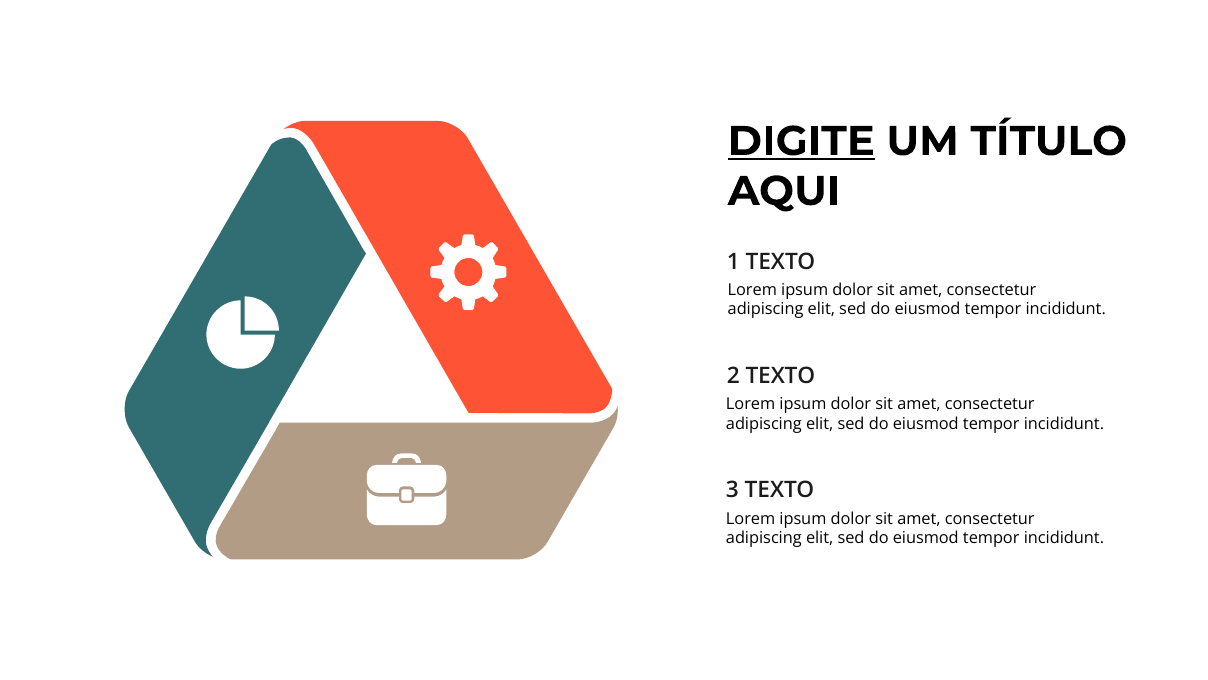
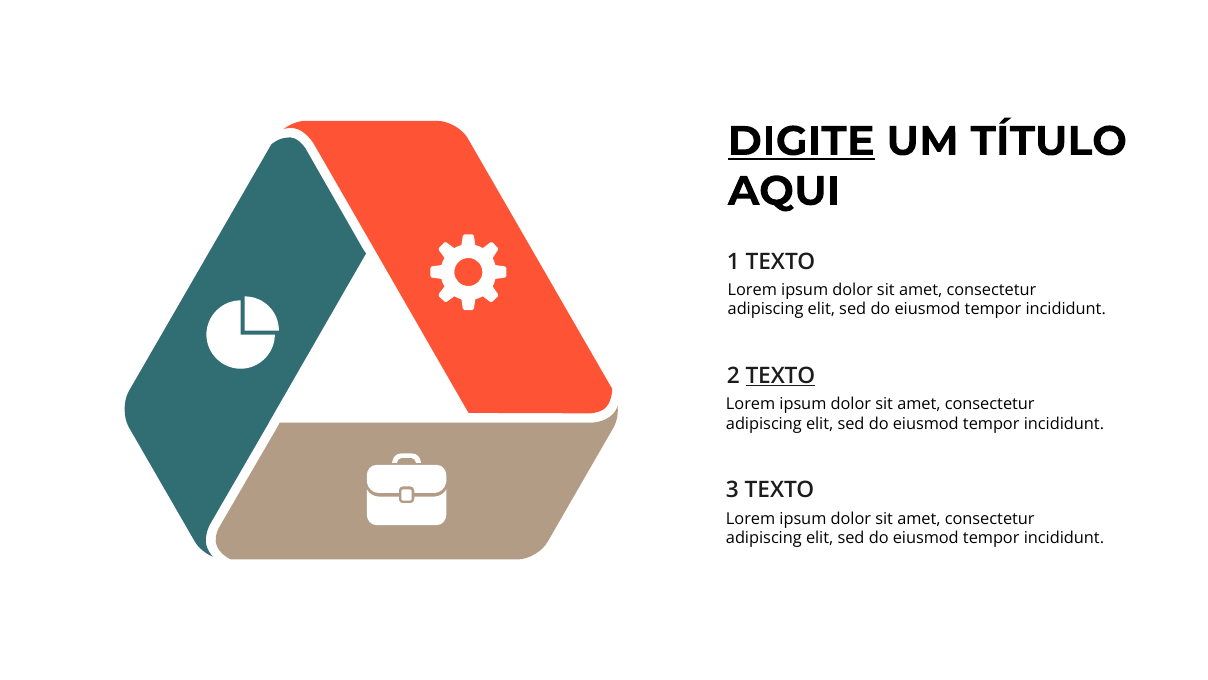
TEXTO underline: none -> present (780, 375)
